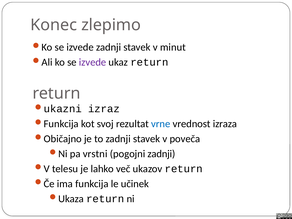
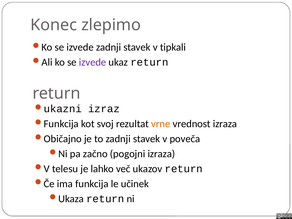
minut: minut -> tipkali (173, 47)
vrne colour: blue -> orange (161, 124)
vrstni: vrstni -> začno (95, 154)
pogojni zadnji: zadnji -> izraza (161, 154)
